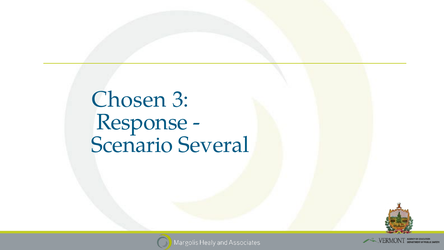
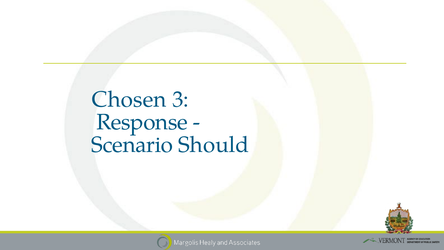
Several: Several -> Should (214, 145)
